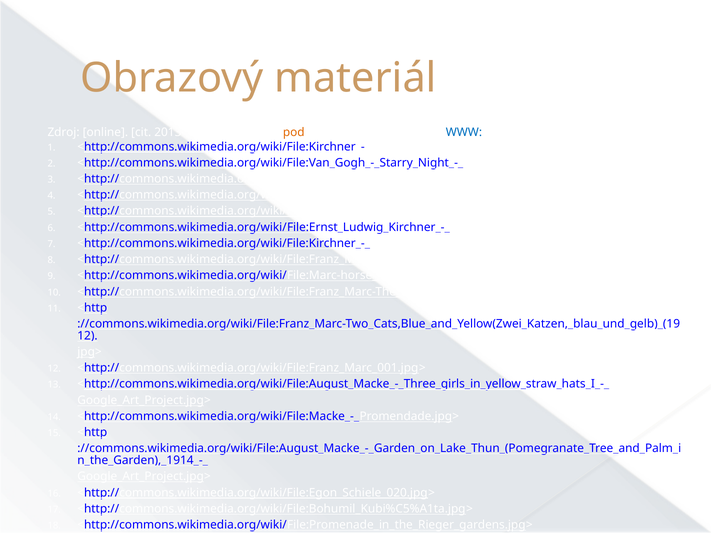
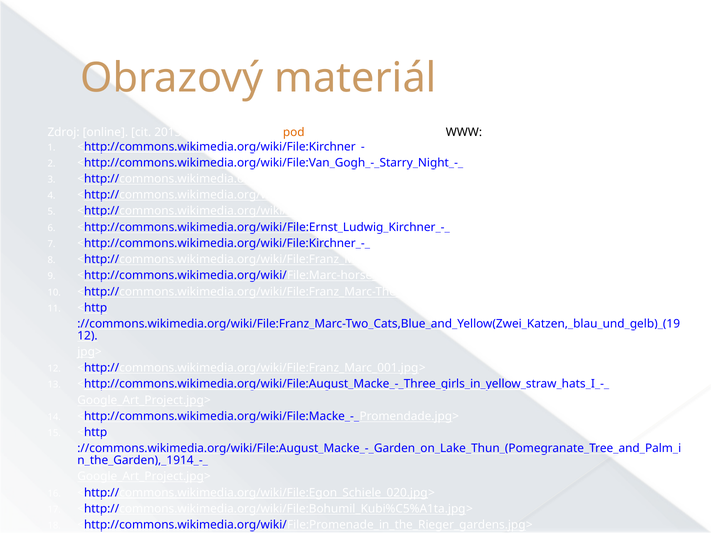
WWW colour: blue -> black (464, 132)
